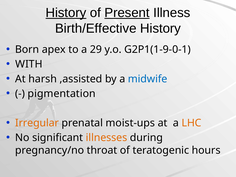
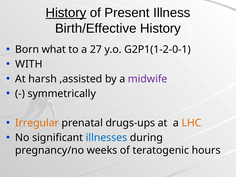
Present underline: present -> none (127, 13)
apex: apex -> what (54, 50)
29: 29 -> 27 (96, 50)
G2P1(1-9-0-1: G2P1(1-9-0-1 -> G2P1(1-2-0-1 (158, 50)
midwife colour: blue -> purple (148, 79)
pigmentation: pigmentation -> symmetrically (62, 94)
moist-ups: moist-ups -> drugs-ups (130, 123)
illnesses colour: orange -> blue (107, 138)
throat: throat -> weeks (102, 150)
